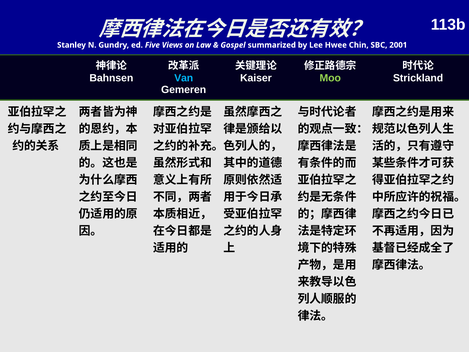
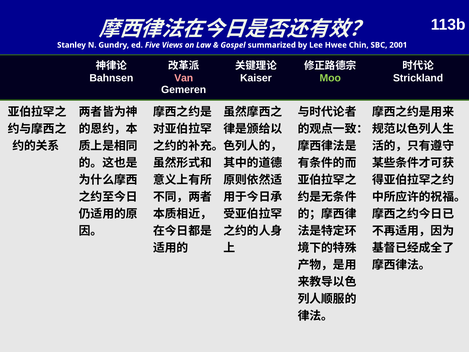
Van colour: light blue -> pink (184, 78)
